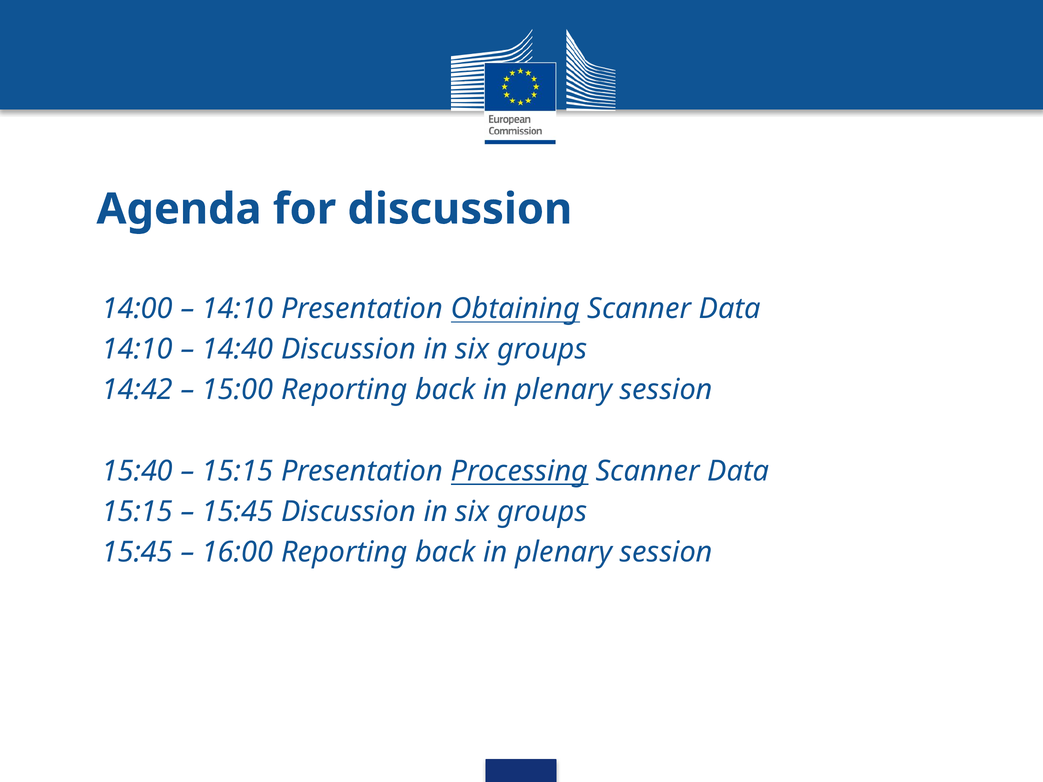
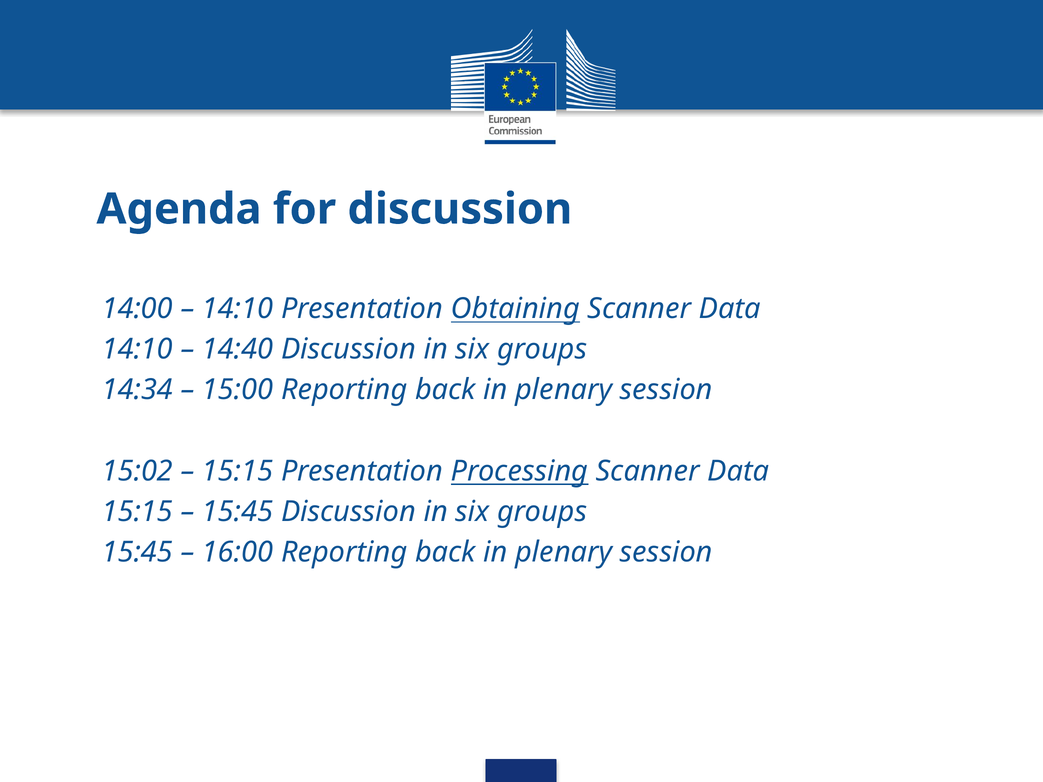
14:42: 14:42 -> 14:34 (137, 390)
15:40: 15:40 -> 15:02 (137, 471)
